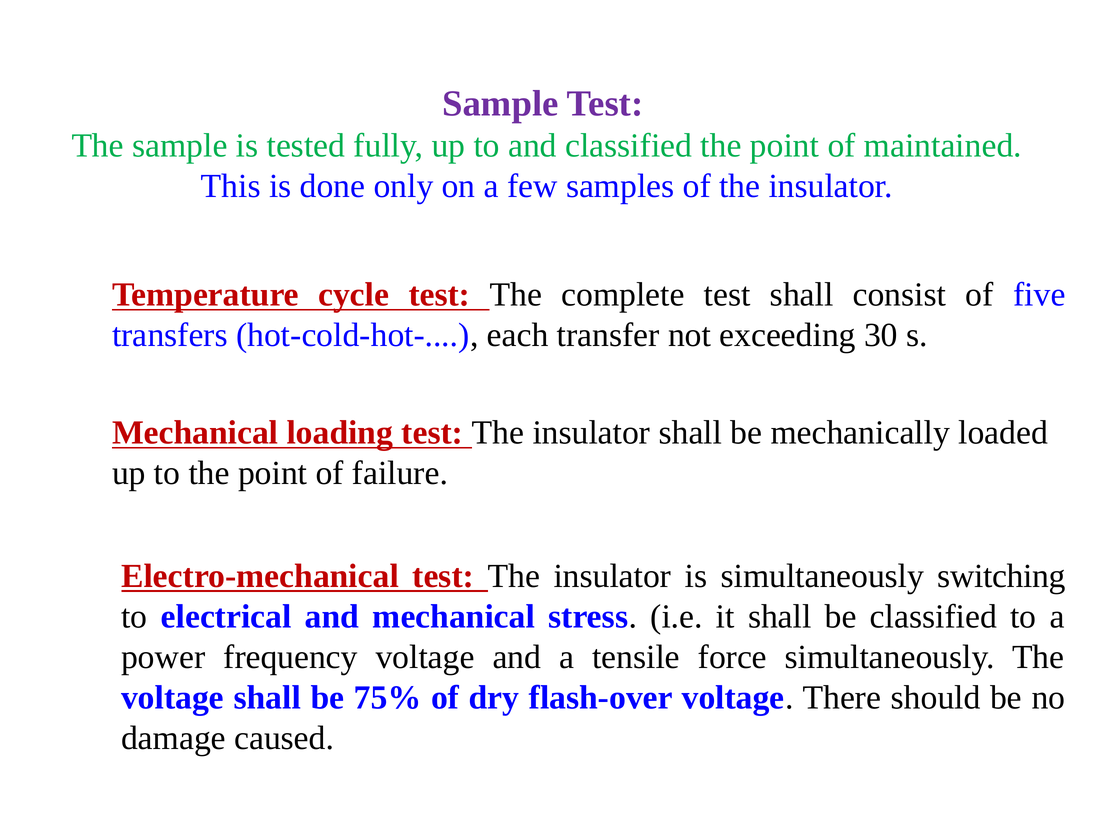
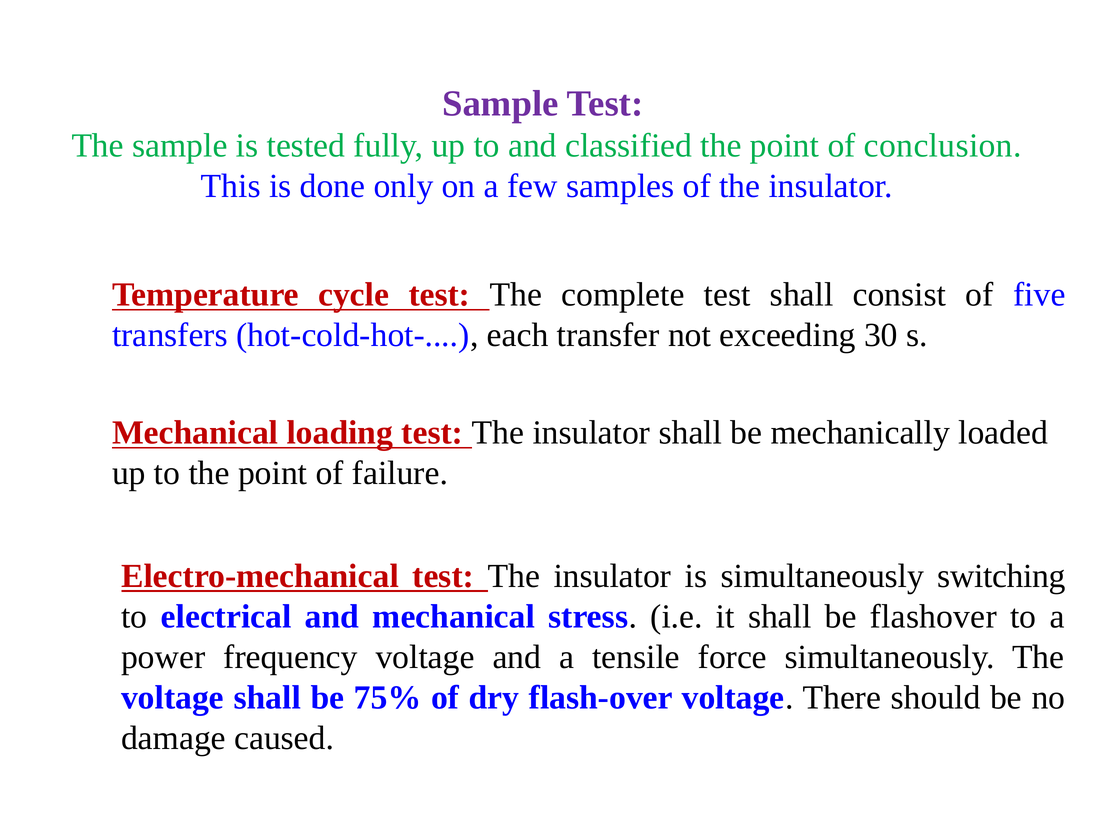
maintained: maintained -> conclusion (943, 146)
be classified: classified -> flashover (933, 617)
